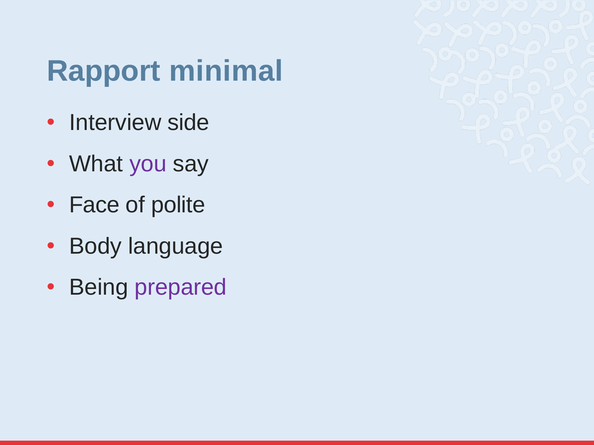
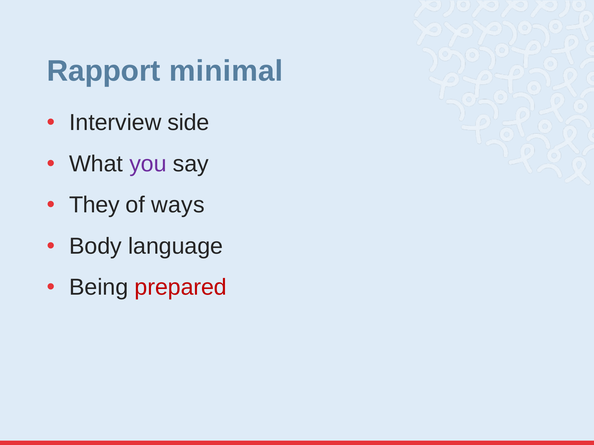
Face: Face -> They (94, 205)
polite: polite -> ways (178, 205)
prepared colour: purple -> red (181, 288)
